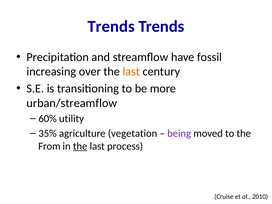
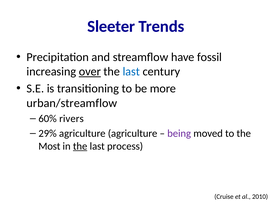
Trends: Trends -> Sleeter (111, 26)
over underline: none -> present (90, 72)
last colour: orange -> blue (131, 72)
utility: utility -> rivers (71, 119)
35%: 35% -> 29% (48, 133)
agriculture vegetation: vegetation -> agriculture (133, 133)
From: From -> Most (49, 146)
